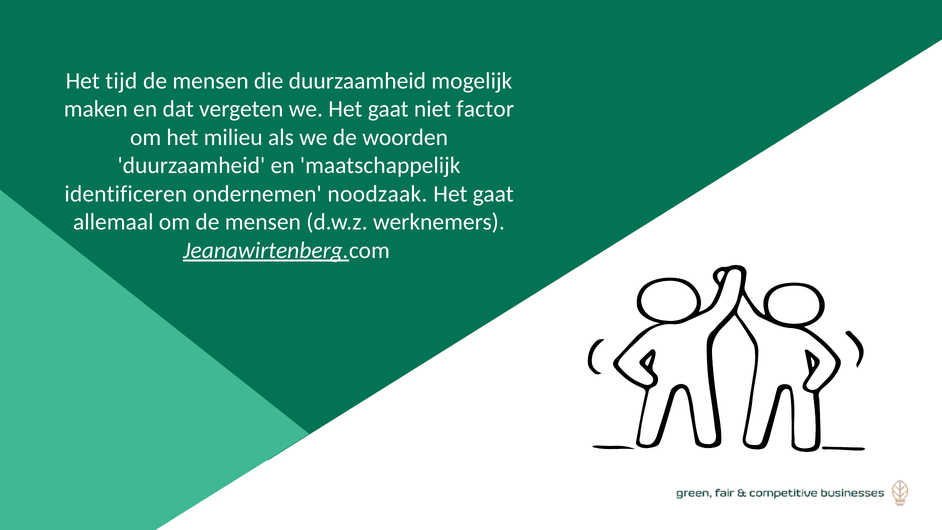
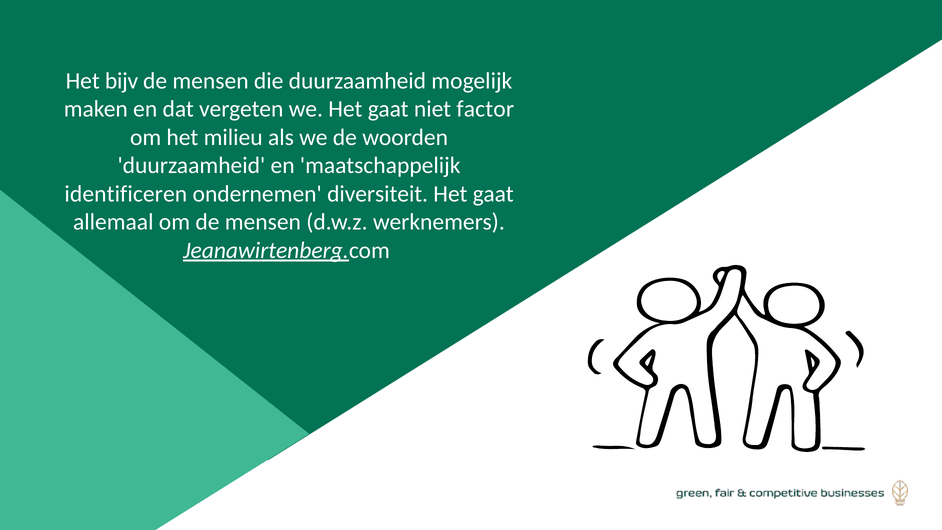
tijd: tijd -> bijv (122, 81)
noodzaak: noodzaak -> diversiteit (378, 194)
